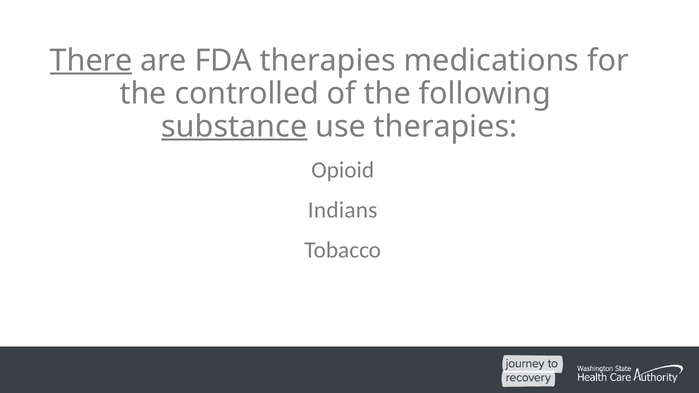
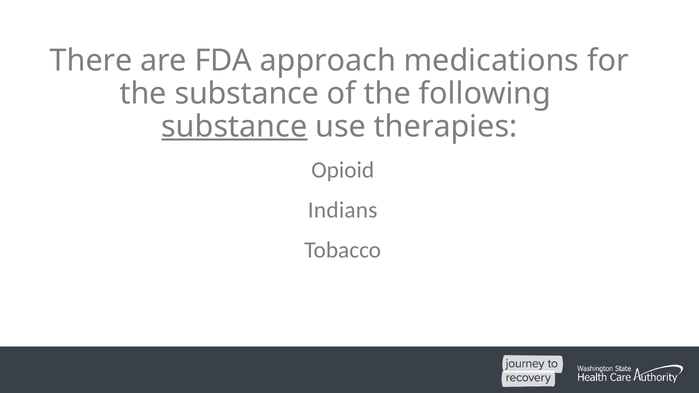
There underline: present -> none (91, 60)
FDA therapies: therapies -> approach (328, 60)
the controlled: controlled -> substance (247, 93)
